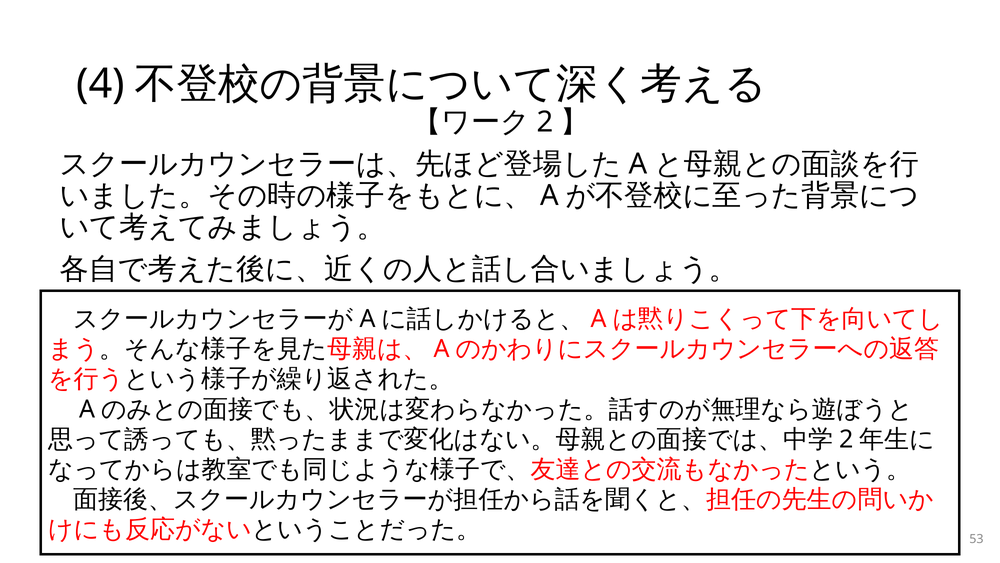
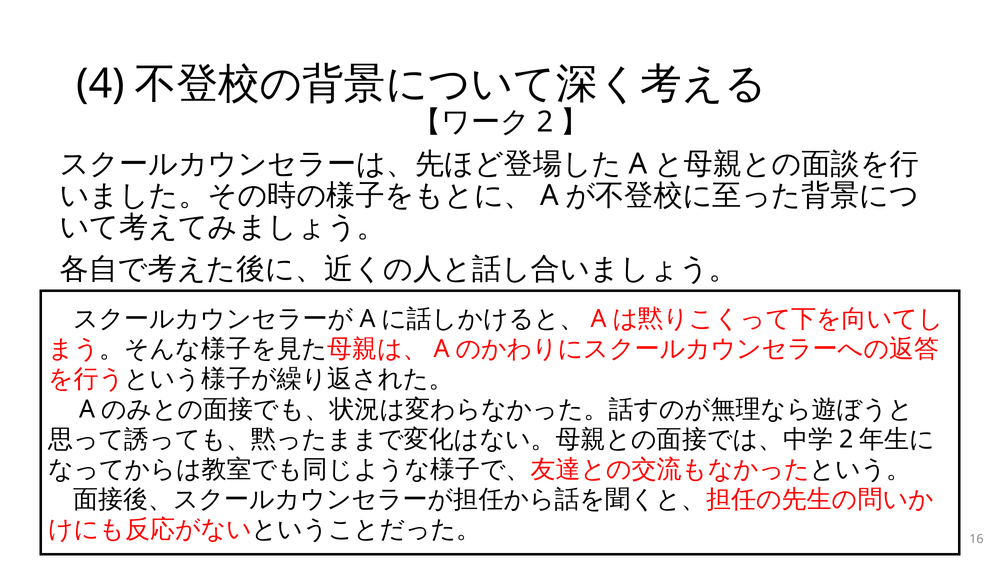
53: 53 -> 16 (976, 539)
